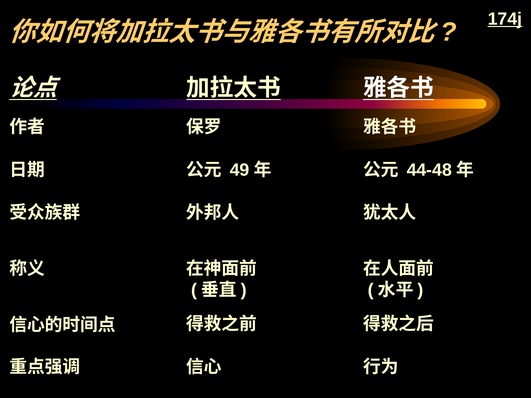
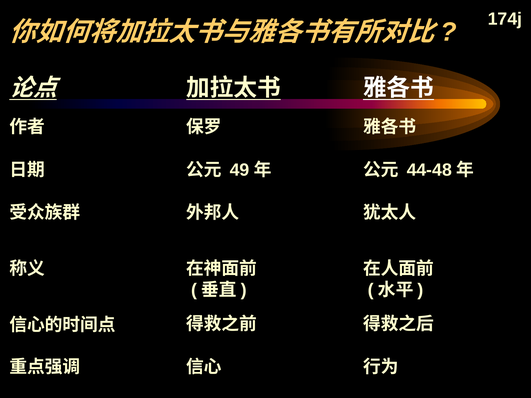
174j underline: present -> none (505, 19)
